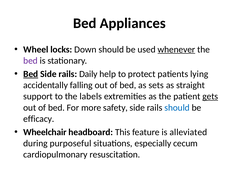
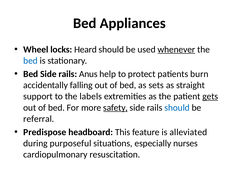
Down: Down -> Heard (85, 49)
bed colour: purple -> blue (30, 60)
Bed underline: present -> none (31, 74)
Daily: Daily -> Anus (88, 74)
lying: lying -> burn (199, 74)
safety underline: none -> present (115, 107)
efficacy: efficacy -> referral (39, 118)
Wheelchair: Wheelchair -> Predispose (45, 132)
cecum: cecum -> nurses (186, 143)
